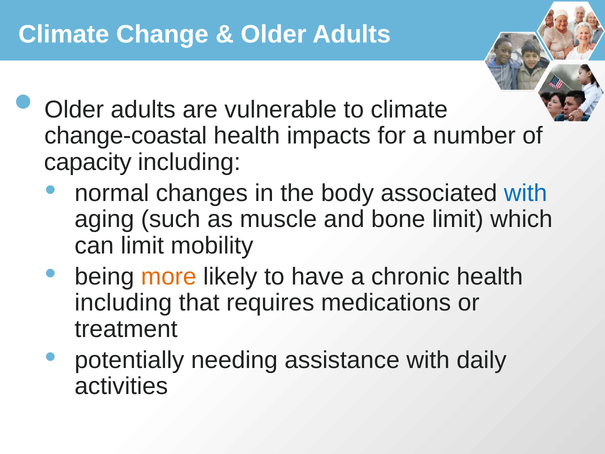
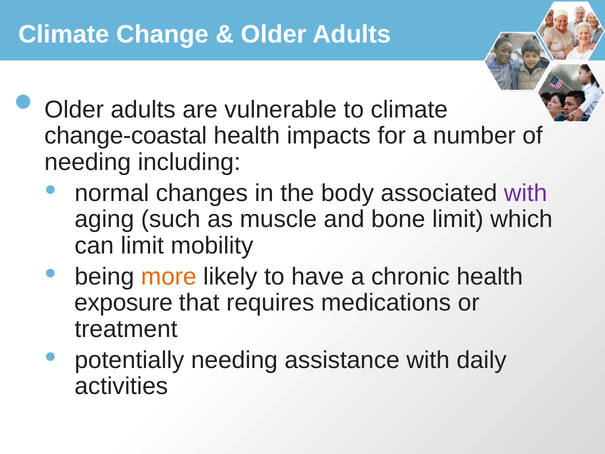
capacity: capacity -> needing (88, 162)
with colour: blue -> purple (526, 193)
including: including -> exposure (124, 303)
